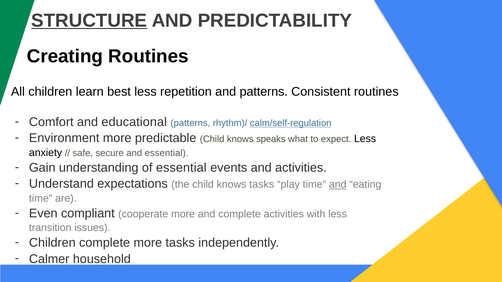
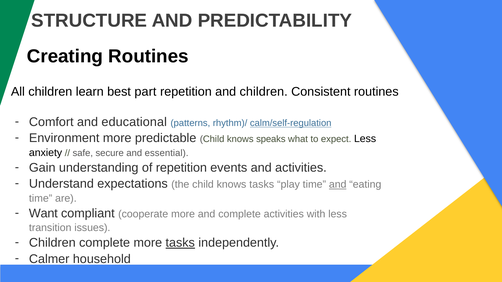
STRUCTURE underline: present -> none (89, 20)
best less: less -> part (145, 92)
and patterns: patterns -> children (264, 92)
of essential: essential -> repetition (181, 168)
Even: Even -> Want (43, 214)
tasks underline: none -> present (180, 243)
